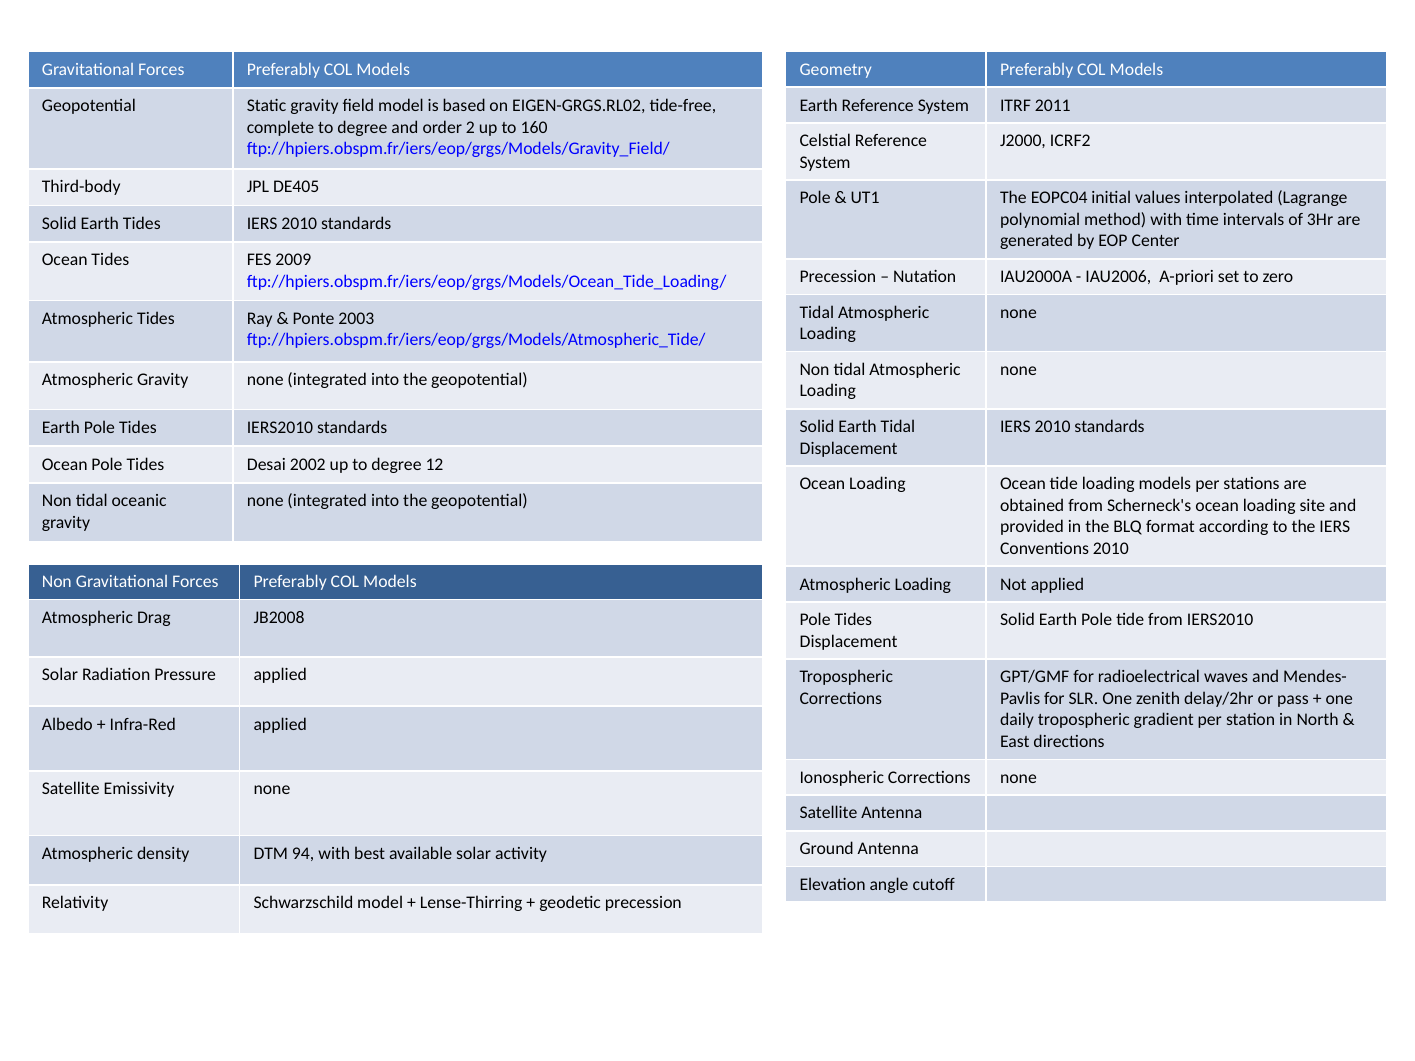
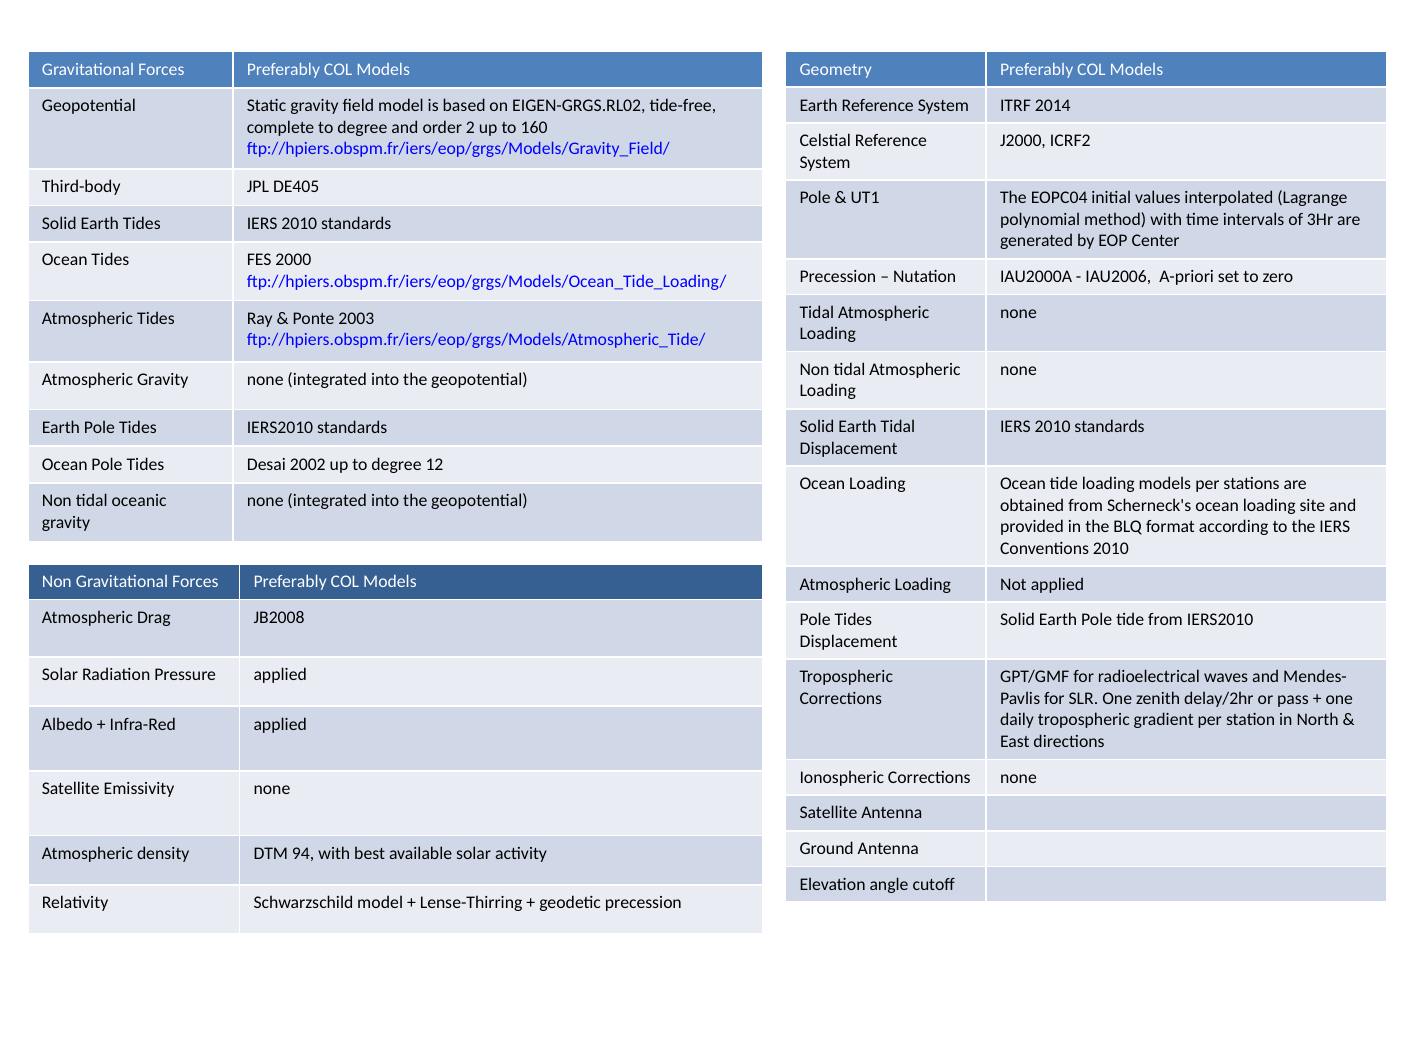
2011: 2011 -> 2014 (1053, 105)
2009: 2009 -> 2000 (293, 260)
